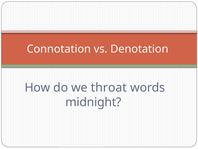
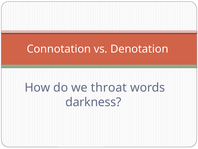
midnight: midnight -> darkness (93, 102)
